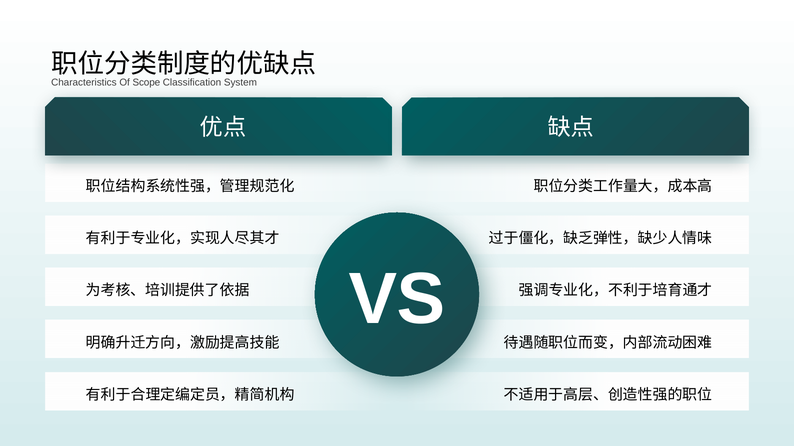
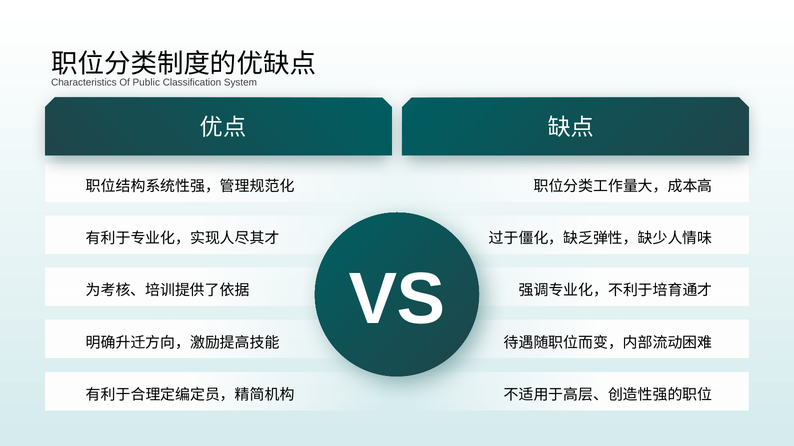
Scope: Scope -> Public (146, 82)
